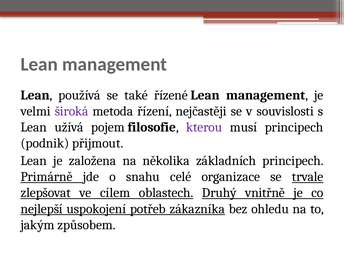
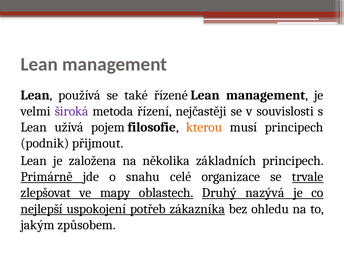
kterou colour: purple -> orange (204, 127)
cílem: cílem -> mapy (115, 193)
vnitřně: vnitřně -> nazývá (265, 193)
